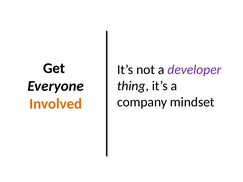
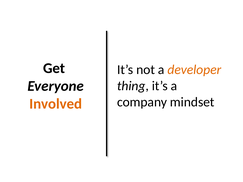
developer colour: purple -> orange (194, 70)
